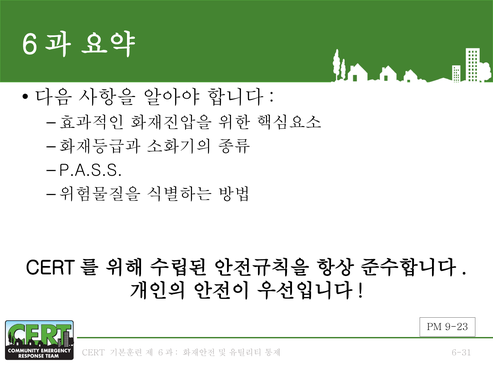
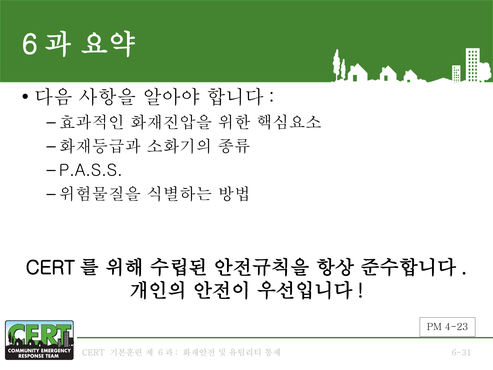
9-23: 9-23 -> 4-23 (456, 327)
